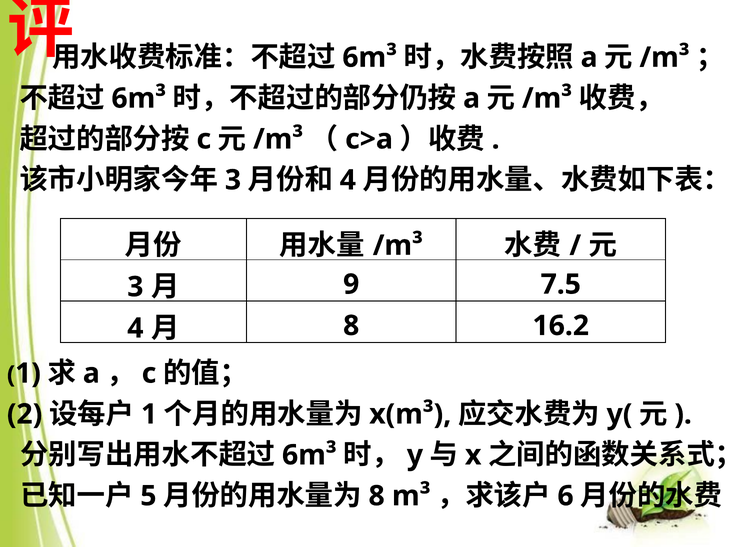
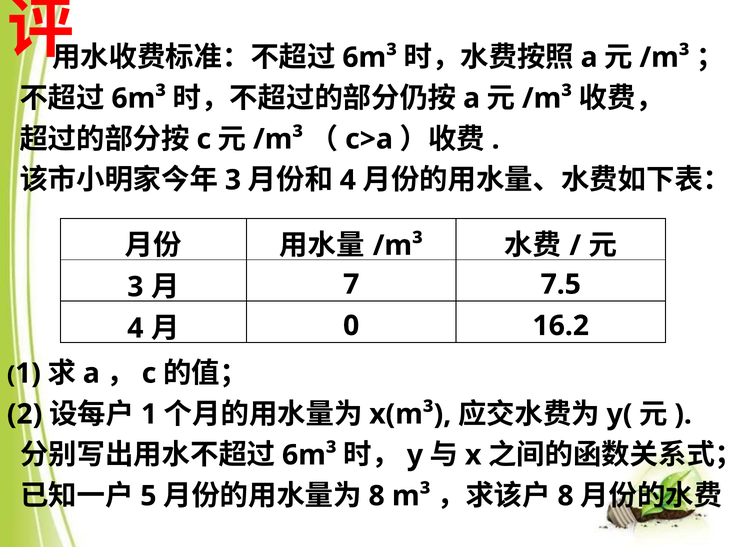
9: 9 -> 7 (351, 285)
8: 8 -> 0 (351, 326)
6: 6 -> 8 (566, 496)
